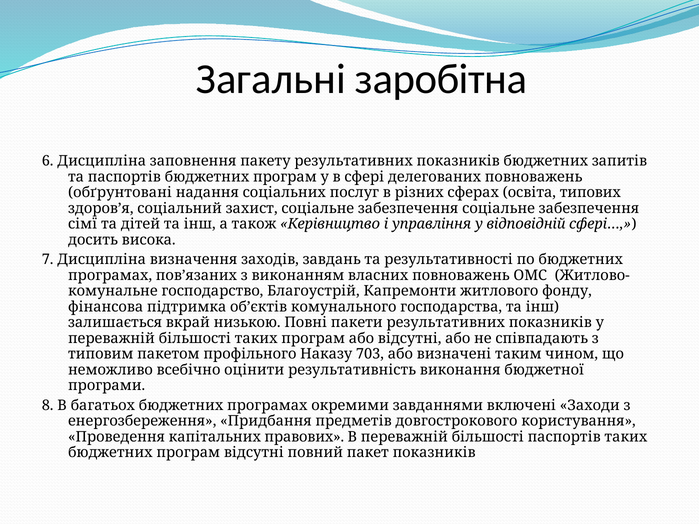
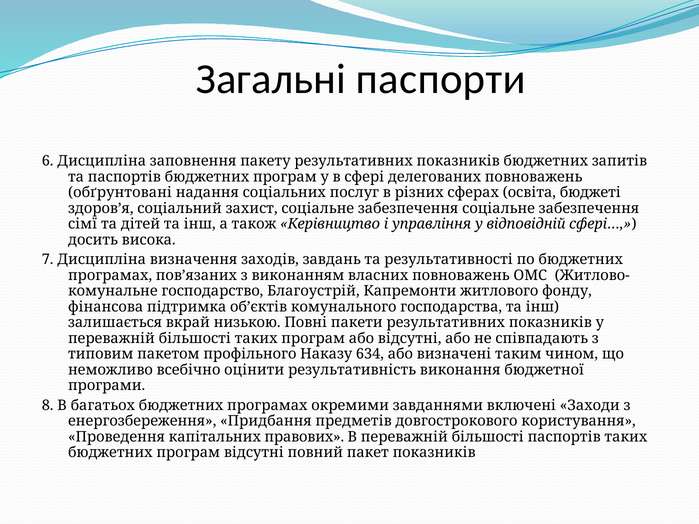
заробітна: заробітна -> паспорти (441, 79)
типових: типових -> бюджеті (590, 193)
703: 703 -> 634 (370, 354)
